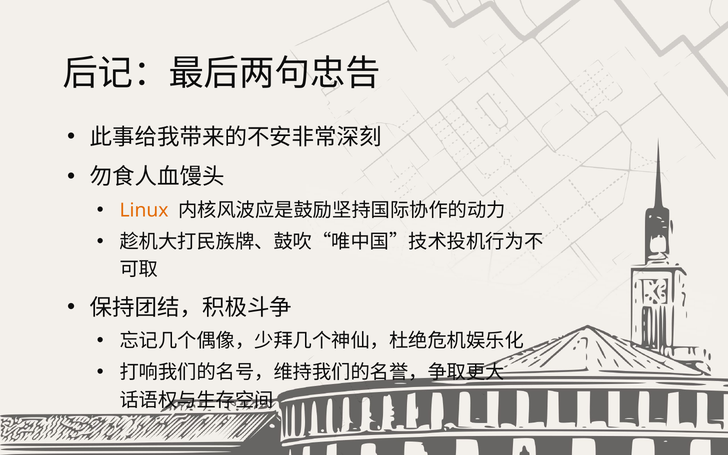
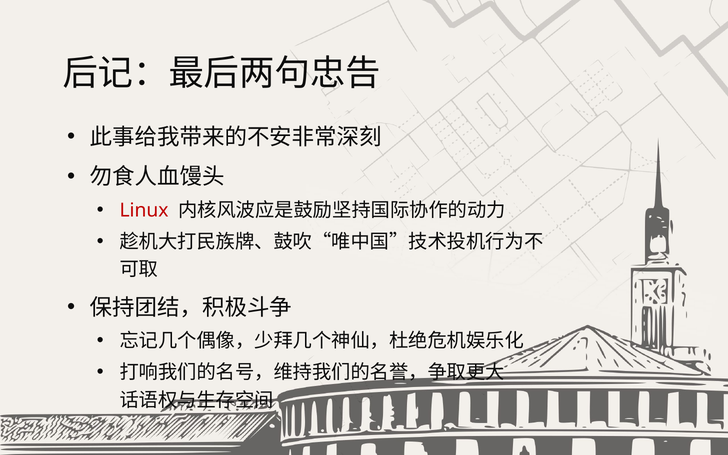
Linux colour: orange -> red (144, 210)
